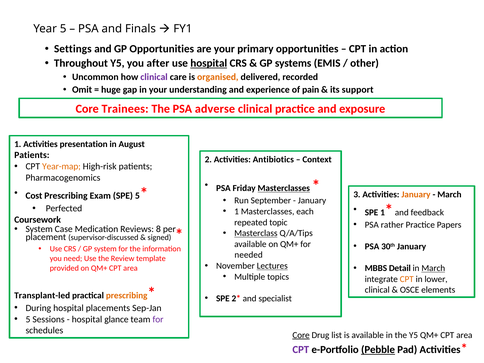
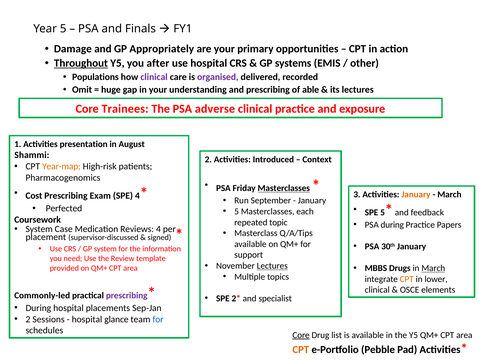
Settings: Settings -> Damage (73, 49)
GP Opportunities: Opportunities -> Appropriately (162, 49)
Throughout underline: none -> present (81, 63)
hospital underline: present -> none (209, 63)
Uncommon: Uncommon -> Populations (95, 77)
organised colour: orange -> purple (218, 77)
and experience: experience -> prescribing (268, 90)
pain: pain -> able (311, 90)
its support: support -> lectures (358, 90)
Patients: Patients -> Shammi (32, 155)
Antibiotics: Antibiotics -> Introduced (273, 159)
SPE 5: 5 -> 4 (137, 196)
SPE 1: 1 -> 5 (383, 212)
1: 1 -> 5 (237, 211)
PSA rather: rather -> during (392, 225)
Reviews 8: 8 -> 4 (158, 229)
Masterclass underline: present -> none (256, 233)
needed: needed -> support (249, 255)
Detail: Detail -> Drugs (400, 268)
Transplant-led: Transplant-led -> Commonly-led (42, 295)
prescribing colour: orange -> purple (127, 295)
5: 5 -> 2 (28, 319)
for colour: purple -> blue (158, 319)
CPT colour: purple -> orange (301, 350)
Pebble underline: present -> none (378, 350)
